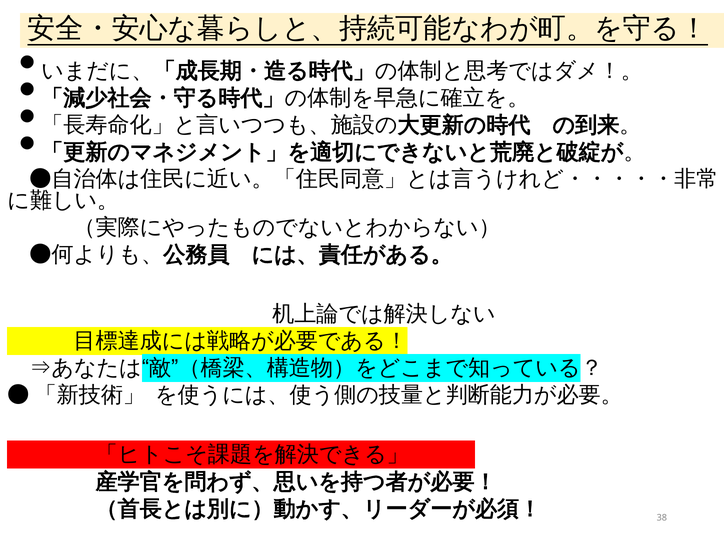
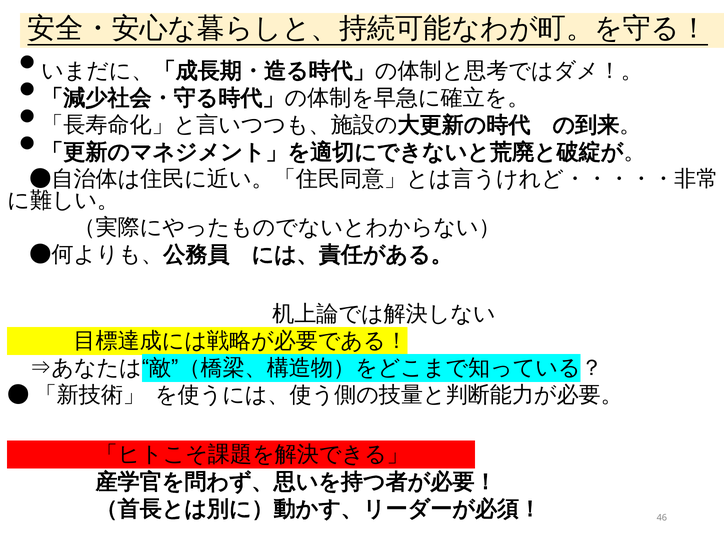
38: 38 -> 46 (662, 518)
